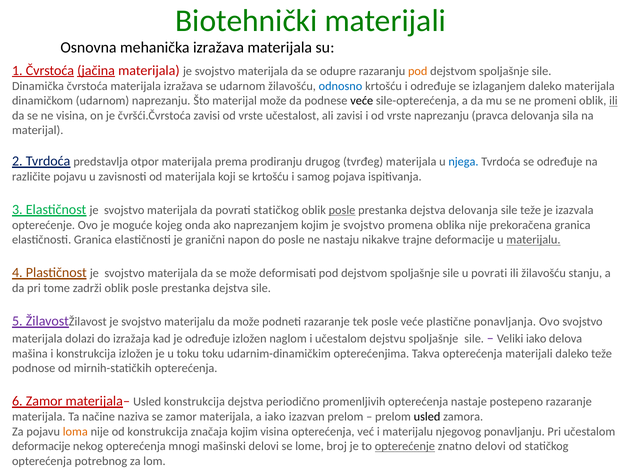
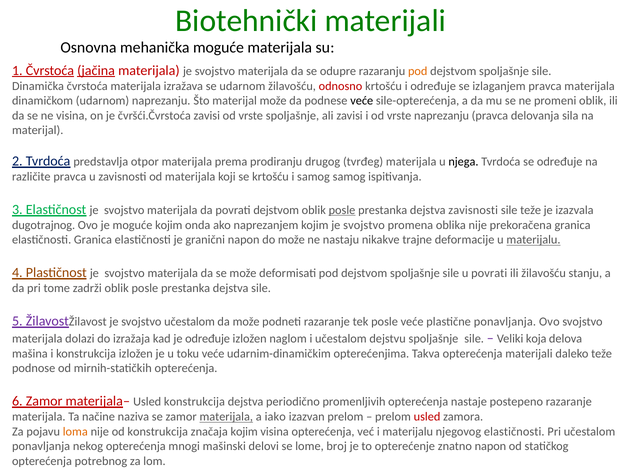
mehanička izražava: izražava -> moguće (218, 47)
odnosno colour: blue -> red (340, 86)
izlaganjem daleko: daleko -> pravca (545, 86)
ili underline: present -> none (613, 101)
vrste učestalost: učestalost -> spoljašnje (292, 116)
njega colour: blue -> black (463, 162)
različite pojavu: pojavu -> pravca (70, 177)
samog pojava: pojava -> samog (349, 177)
povrati statičkog: statičkog -> dejstvom (276, 210)
dejstva delovanja: delovanja -> zavisnosti (473, 210)
opterećenje: opterećenje -> dugotrajnog (44, 225)
moguće kojeg: kojeg -> kojim (169, 225)
do posle: posle -> može (291, 240)
svojstvo materijalu: materijalu -> učestalom (190, 322)
Veliki iako: iako -> koja (536, 339)
toku toku: toku -> veće (213, 354)
materijala underline: none -> present (226, 417)
usled colour: black -> red (427, 417)
njegovog ponavljanju: ponavljanju -> elastičnosti (514, 432)
deformacije: deformacije -> ponavljanja (41, 446)
opterećenje underline: present -> none (405, 446)
znatno delovi: delovi -> napon (490, 446)
